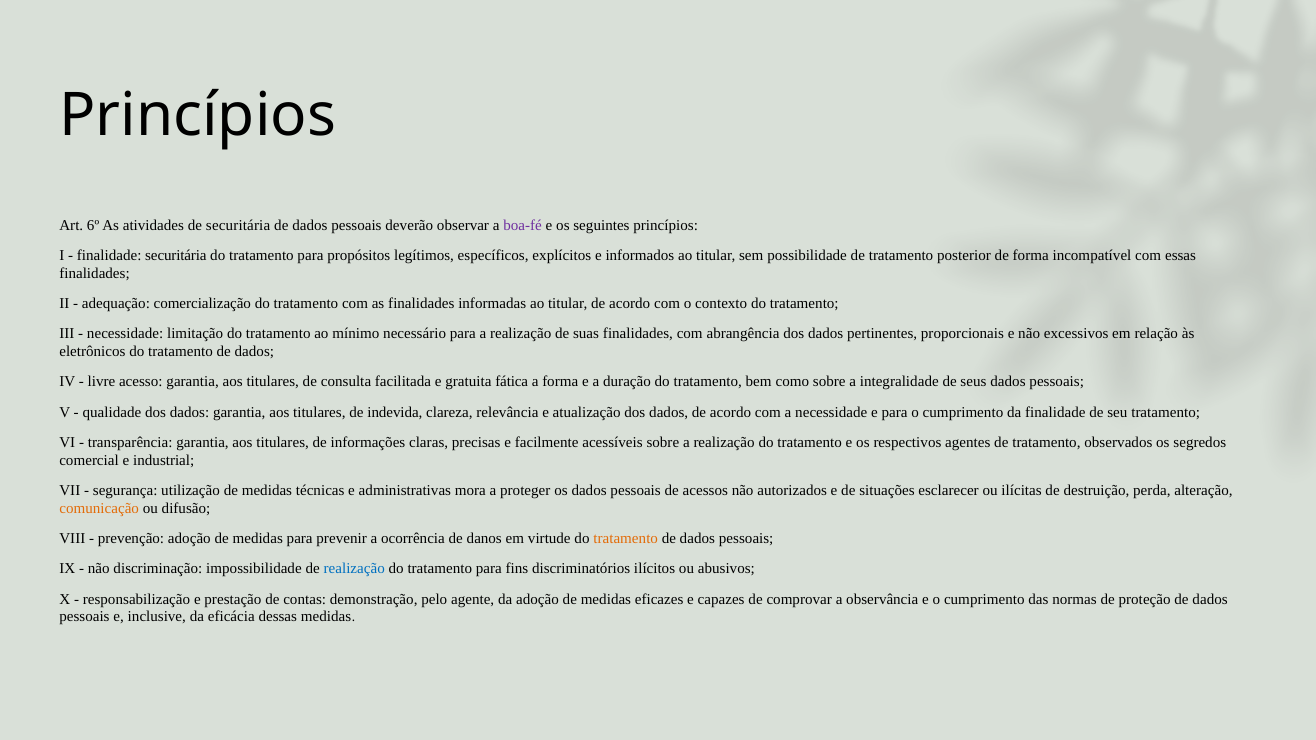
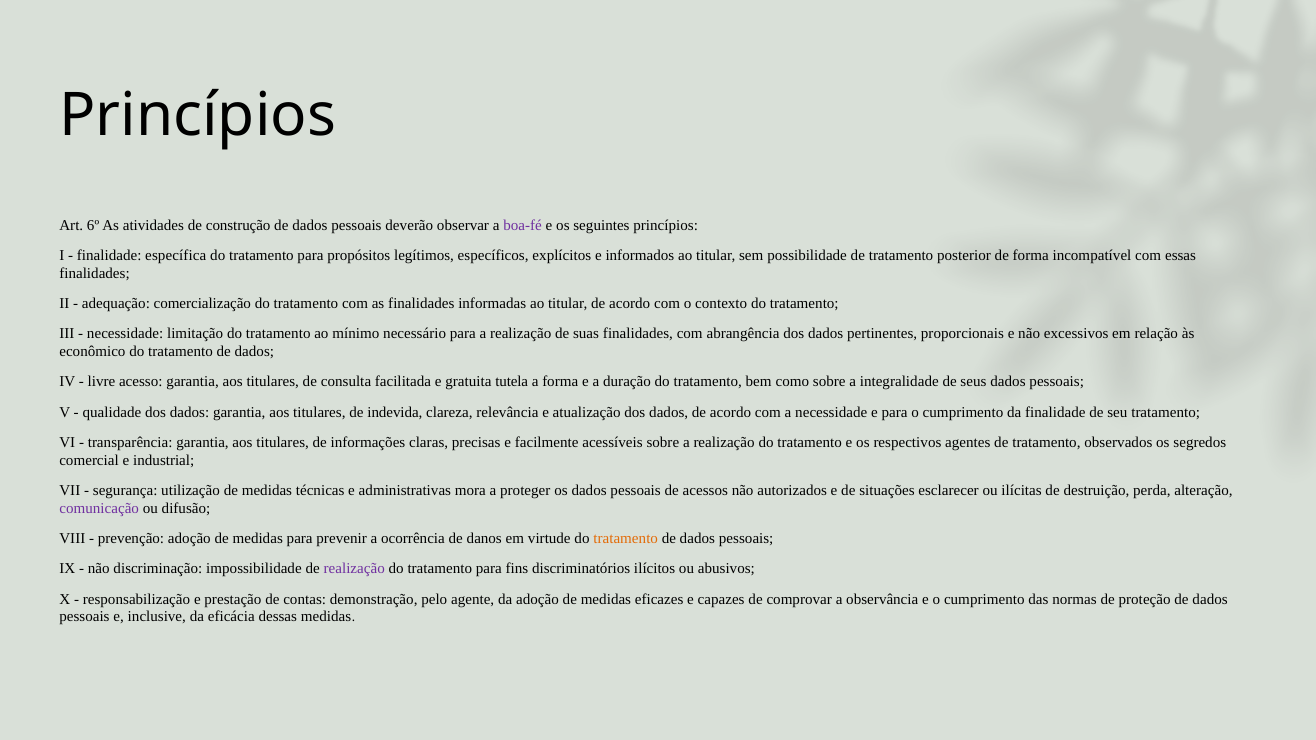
de securitária: securitária -> construção (238, 225)
finalidade securitária: securitária -> específica (176, 255)
eletrônicos: eletrônicos -> econômico (92, 352)
fática: fática -> tutela (512, 382)
comunicação colour: orange -> purple (99, 509)
realização colour: blue -> purple (354, 569)
